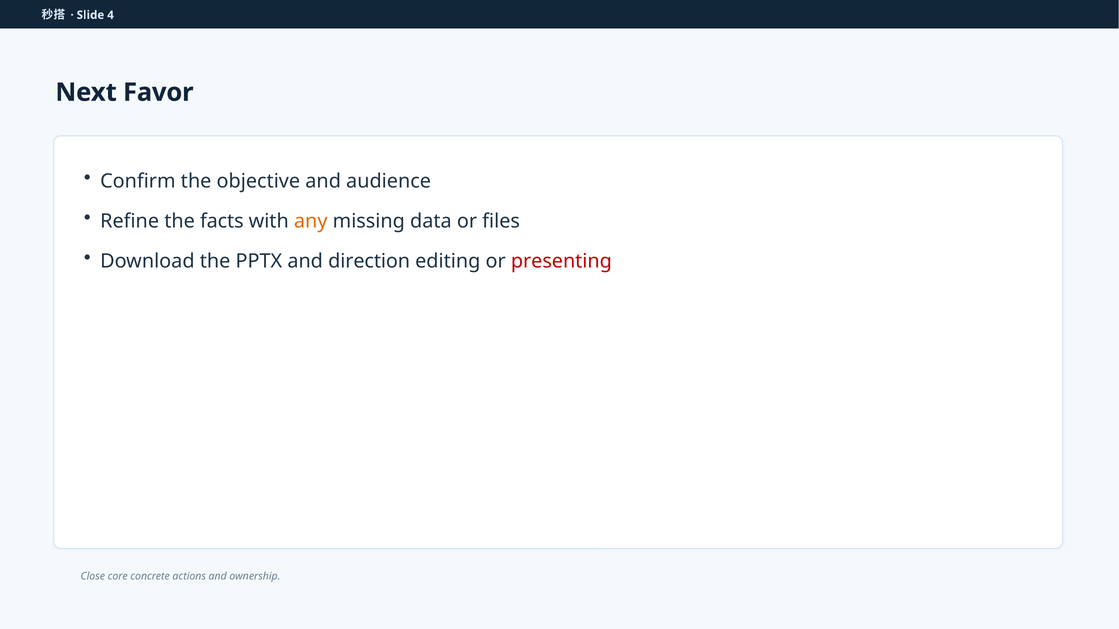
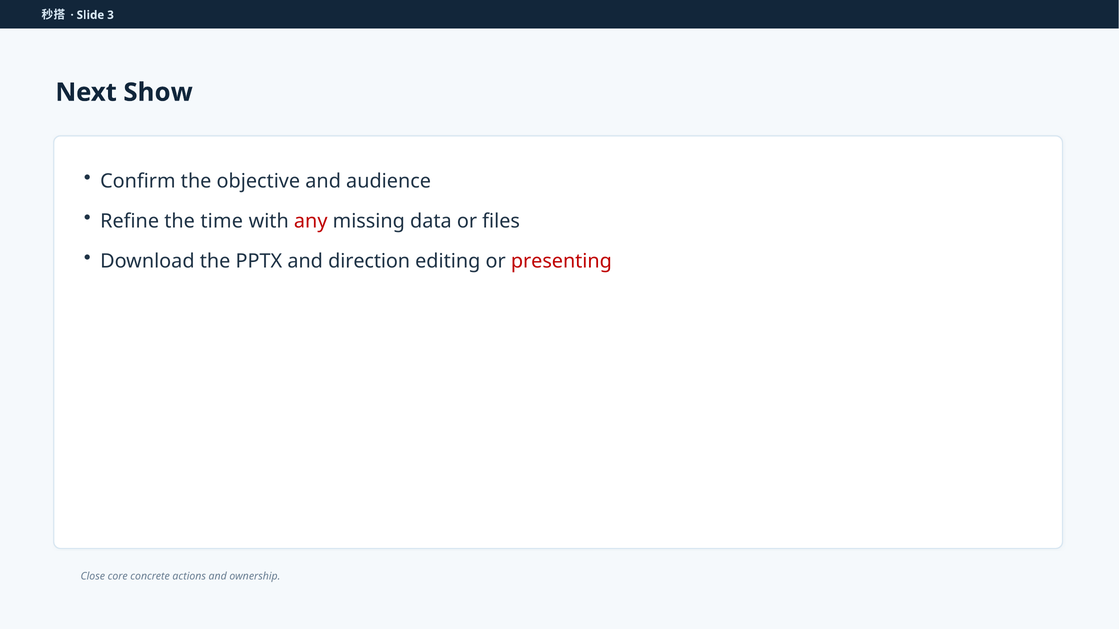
4: 4 -> 3 (111, 15)
Favor: Favor -> Show (158, 92)
facts: facts -> time (222, 221)
any colour: orange -> red (311, 221)
